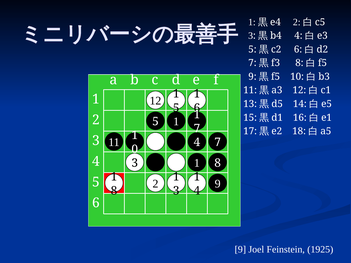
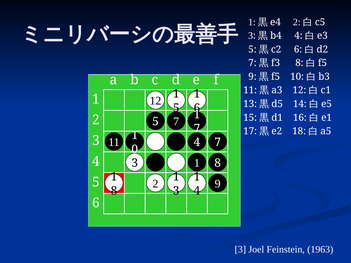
1: 1 -> 7 (176, 122)
9: 9 -> 3 (240, 250)
1925: 1925 -> 1963 (320, 250)
